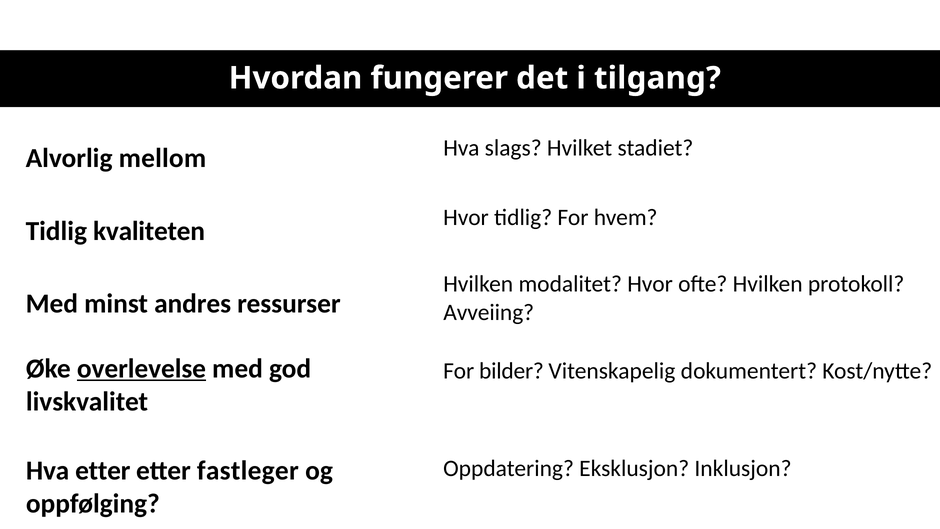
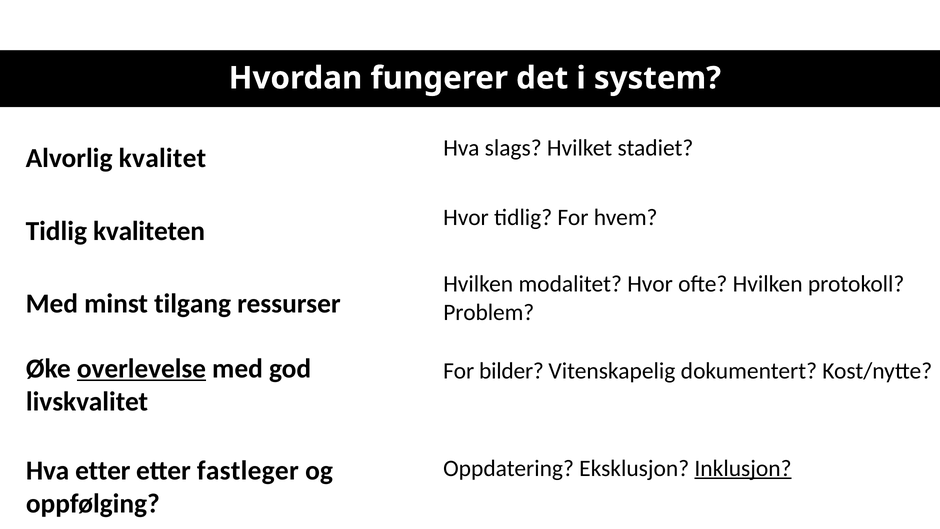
tilgang: tilgang -> system (657, 78)
mellom: mellom -> kvalitet (162, 158)
andres: andres -> tilgang (193, 304)
Avveiing: Avveiing -> Problem (489, 312)
Inklusjon underline: none -> present (743, 468)
